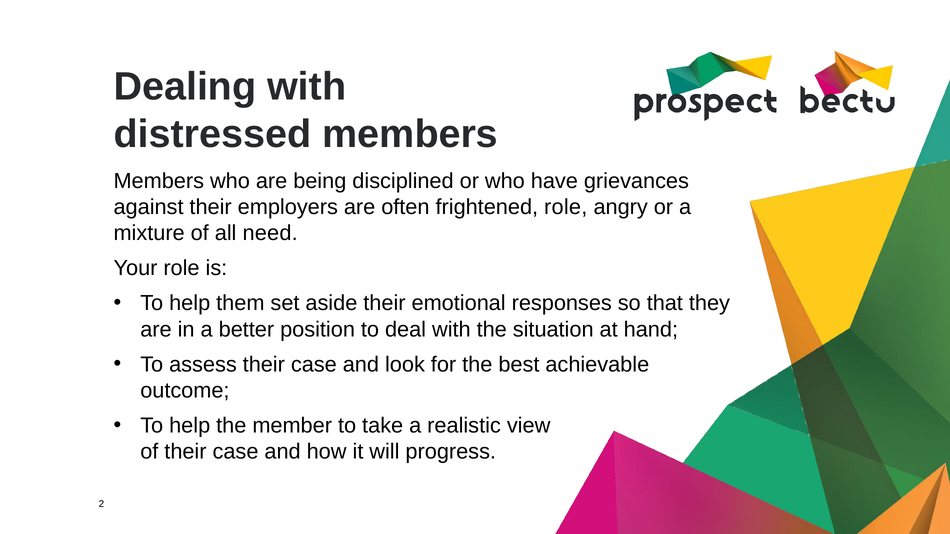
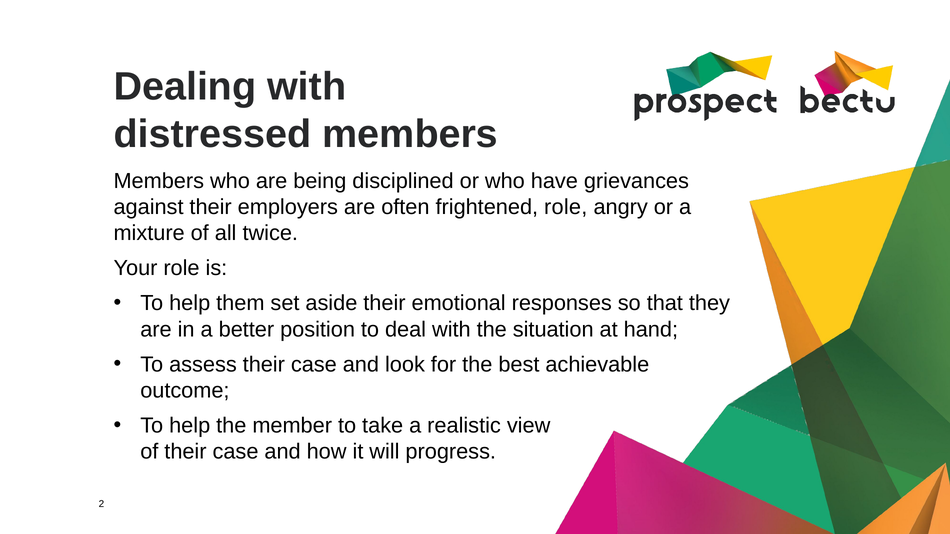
need: need -> twice (270, 233)
